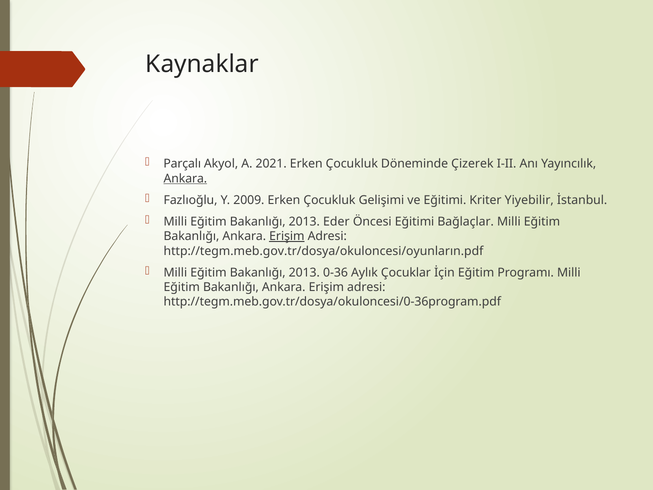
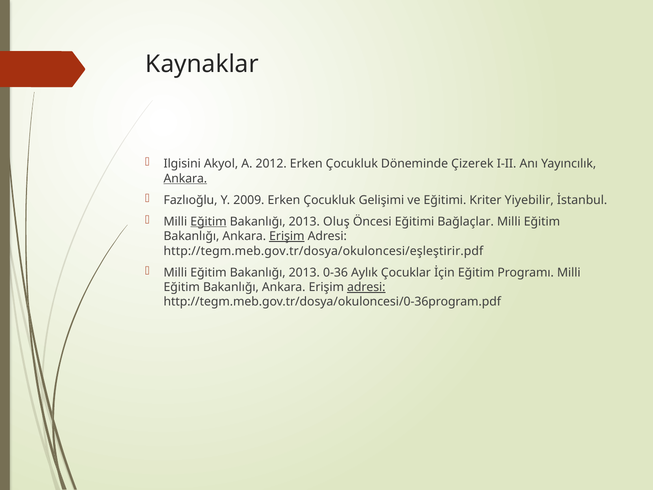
Parçalı: Parçalı -> Ilgisini (182, 164)
2021: 2021 -> 2012 (271, 164)
Eğitim underline: none -> present (208, 222)
Eder: Eder -> Oluş (336, 222)
http://tegm.meb.gov.tr/dosya/okuloncesi/oyunların.pdf: http://tegm.meb.gov.tr/dosya/okuloncesi/oyunların.pdf -> http://tegm.meb.gov.tr/dosya/okuloncesi/eşleştirir.pdf (323, 251)
adresi underline: none -> present (366, 287)
